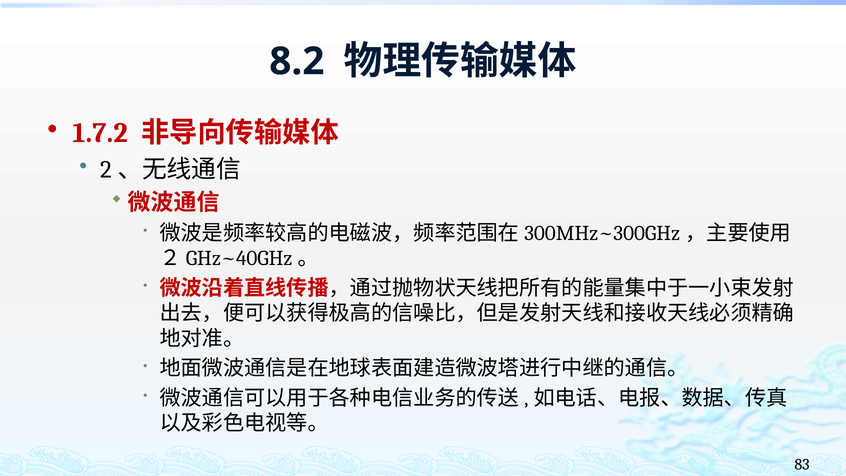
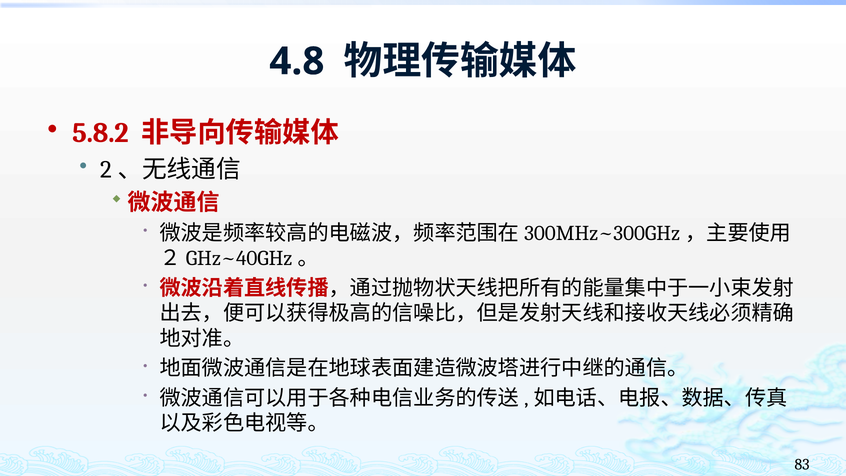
8.2: 8.2 -> 4.8 (297, 61)
1.7.2: 1.7.2 -> 5.8.2 (100, 133)
